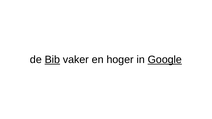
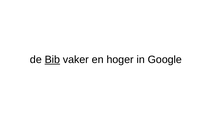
Google underline: present -> none (165, 60)
